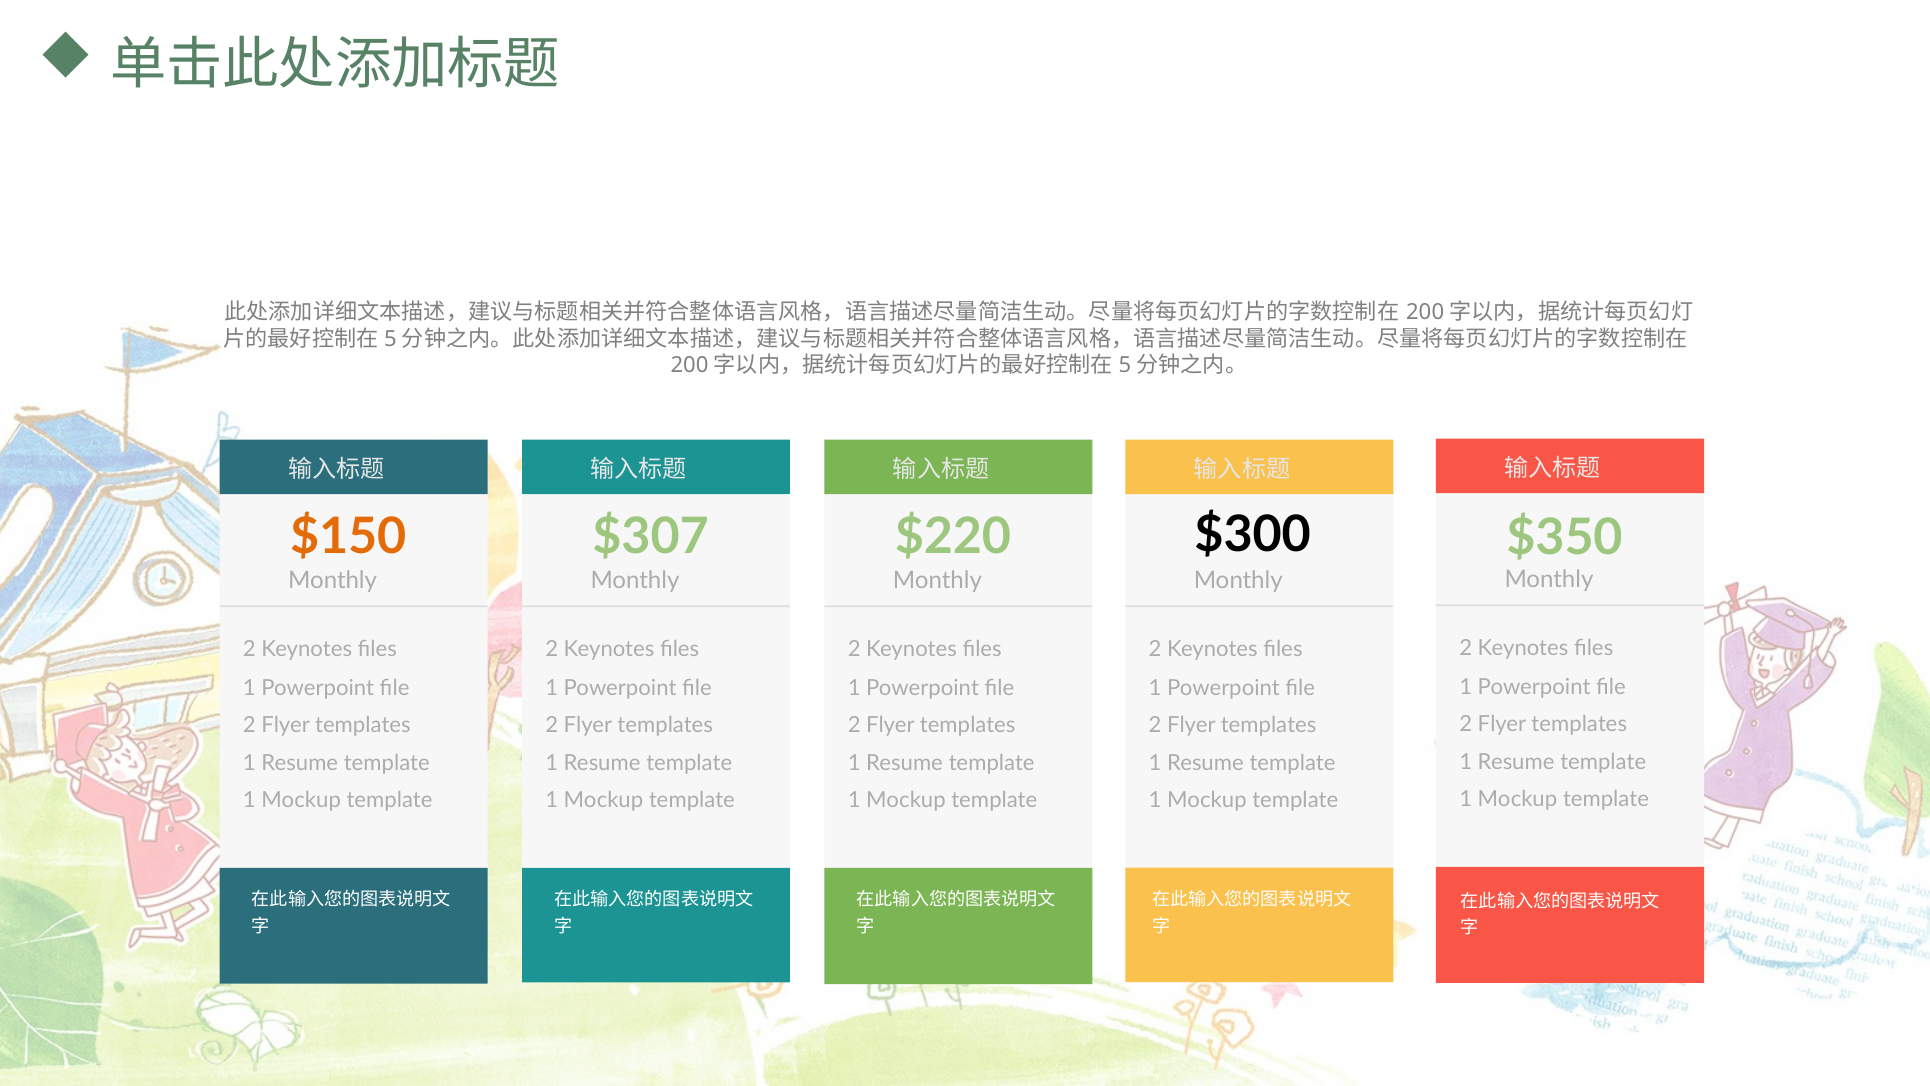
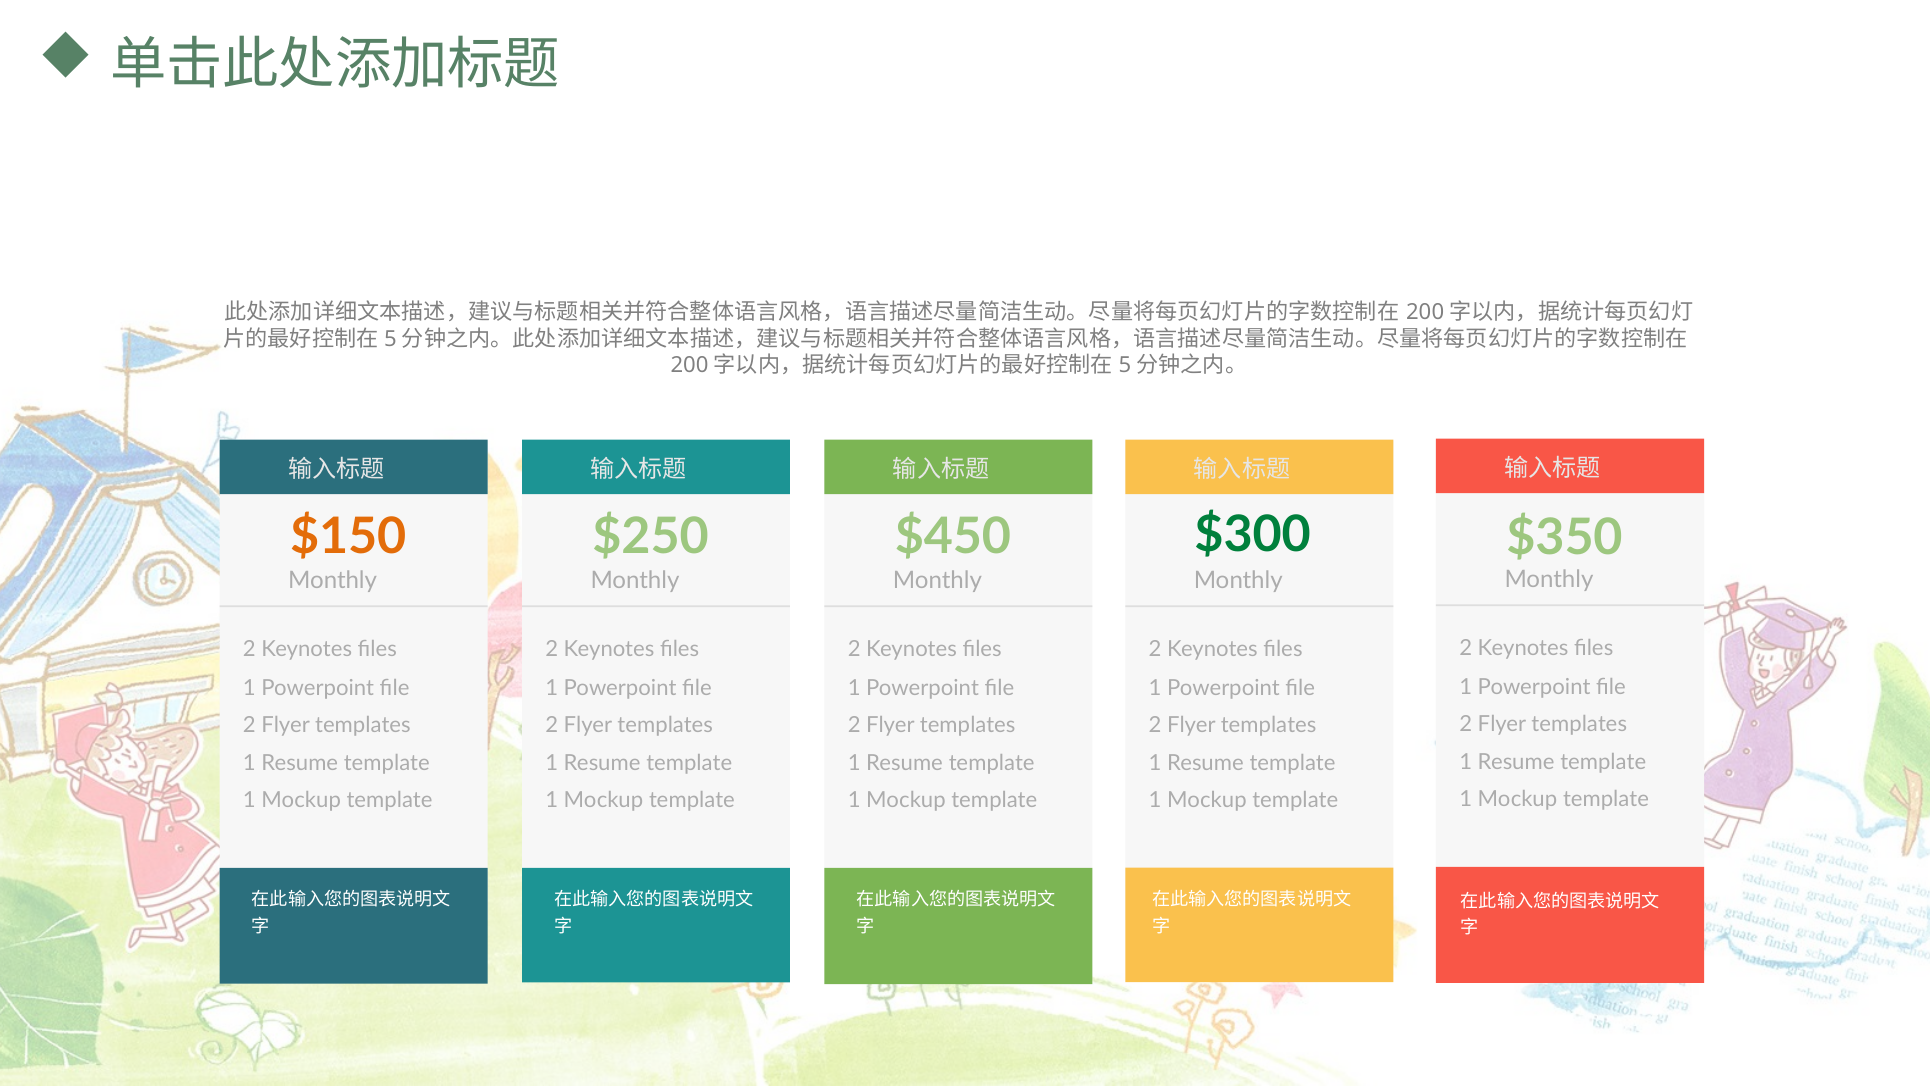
$300 colour: black -> green (1253, 534)
$307: $307 -> $250 (651, 536)
$220: $220 -> $450 (953, 536)
